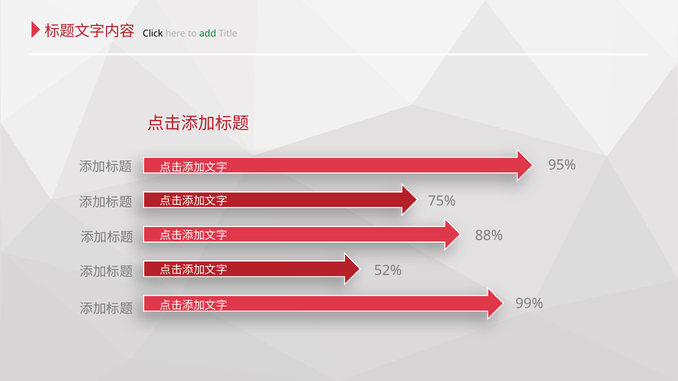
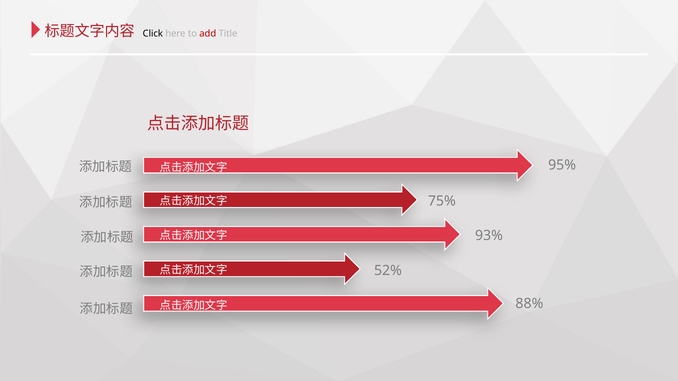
add colour: green -> red (208, 34)
88%: 88% -> 93% (489, 236)
99%: 99% -> 88% (529, 304)
